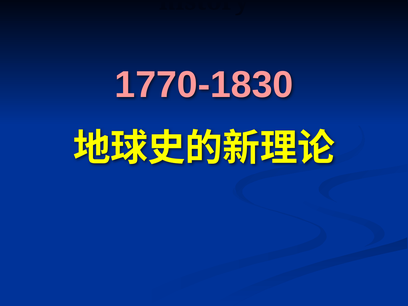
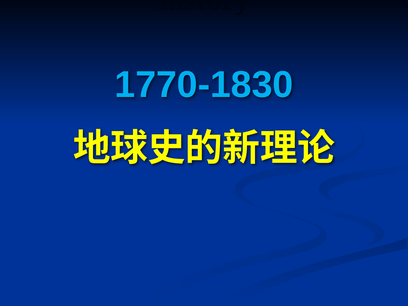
1770-1830 colour: pink -> light blue (204, 85)
